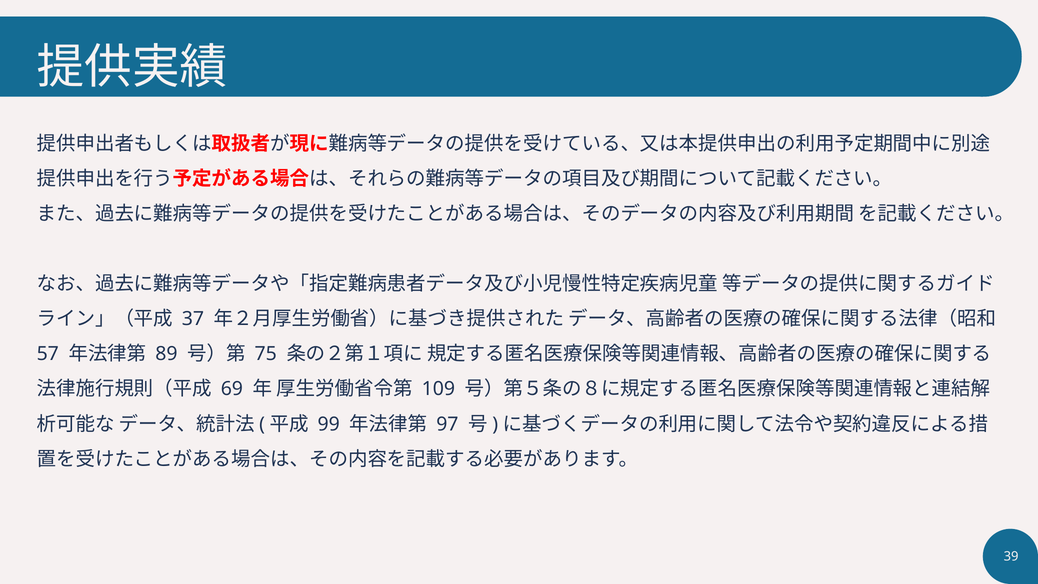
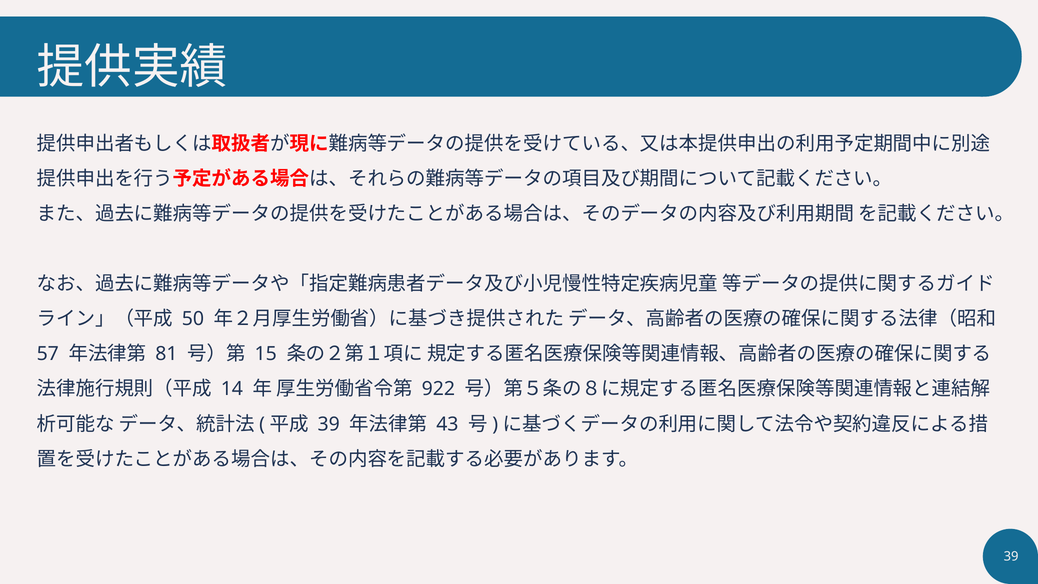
37: 37 -> 50 (193, 319)
89: 89 -> 81 (166, 354)
75: 75 -> 15 (266, 354)
69: 69 -> 14 (232, 389)
109: 109 -> 922 (438, 389)
99: 99 -> 39 (329, 424)
97: 97 -> 43 (447, 424)
